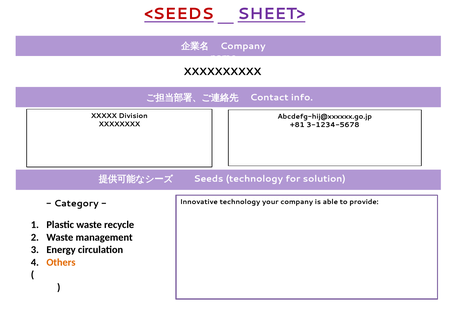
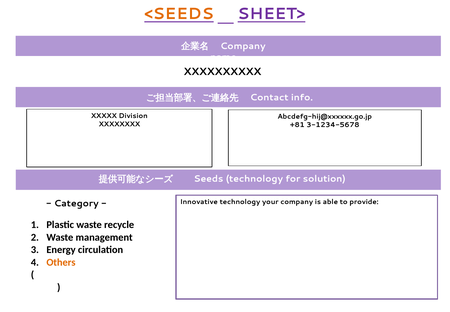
<SEEDS colour: red -> orange (179, 14)
